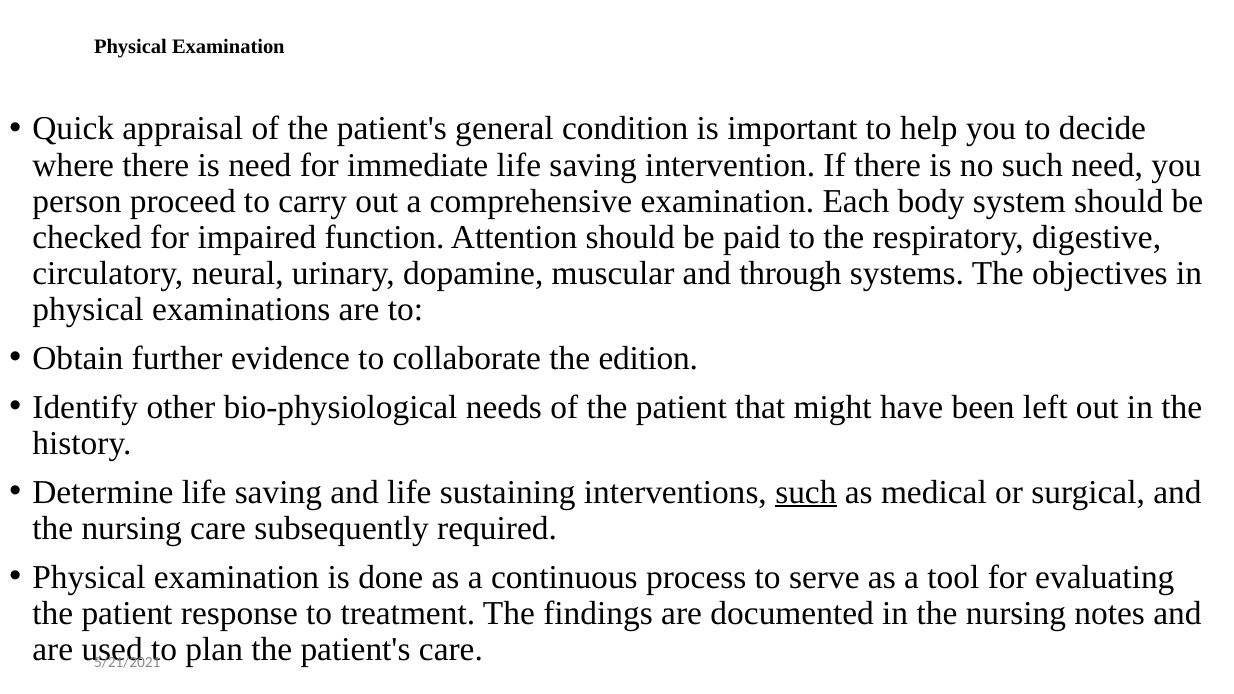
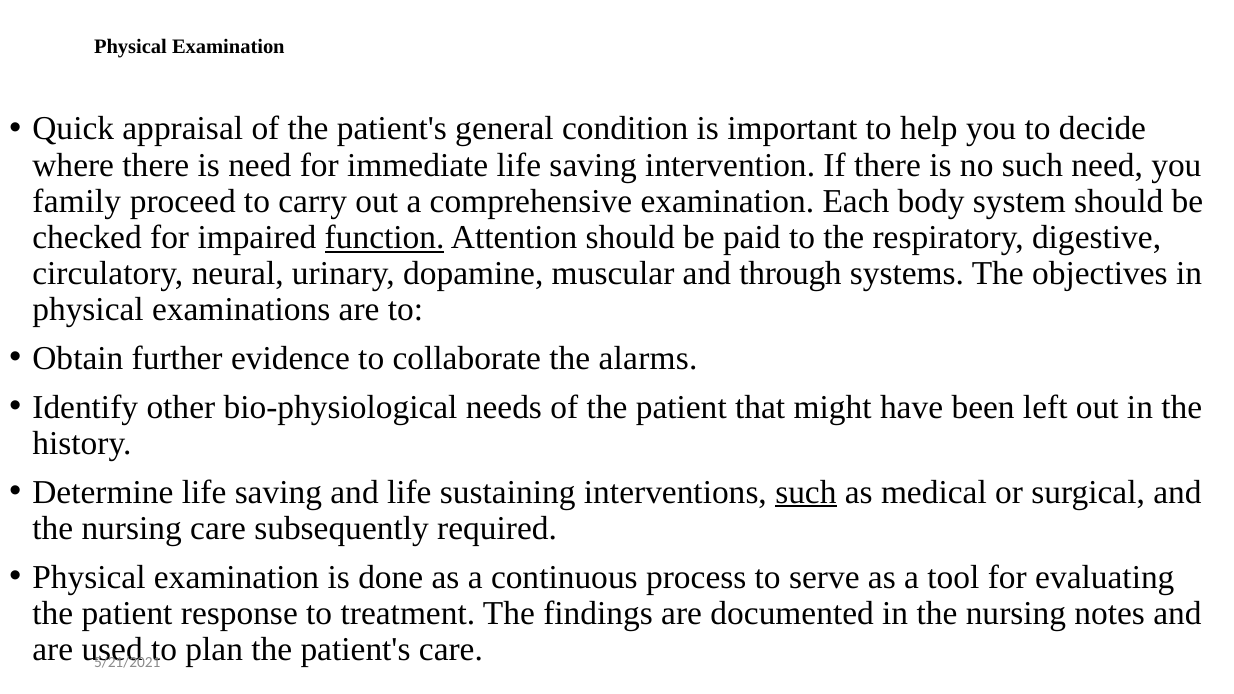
person: person -> family (77, 201)
function underline: none -> present (385, 237)
edition: edition -> alarms (648, 358)
